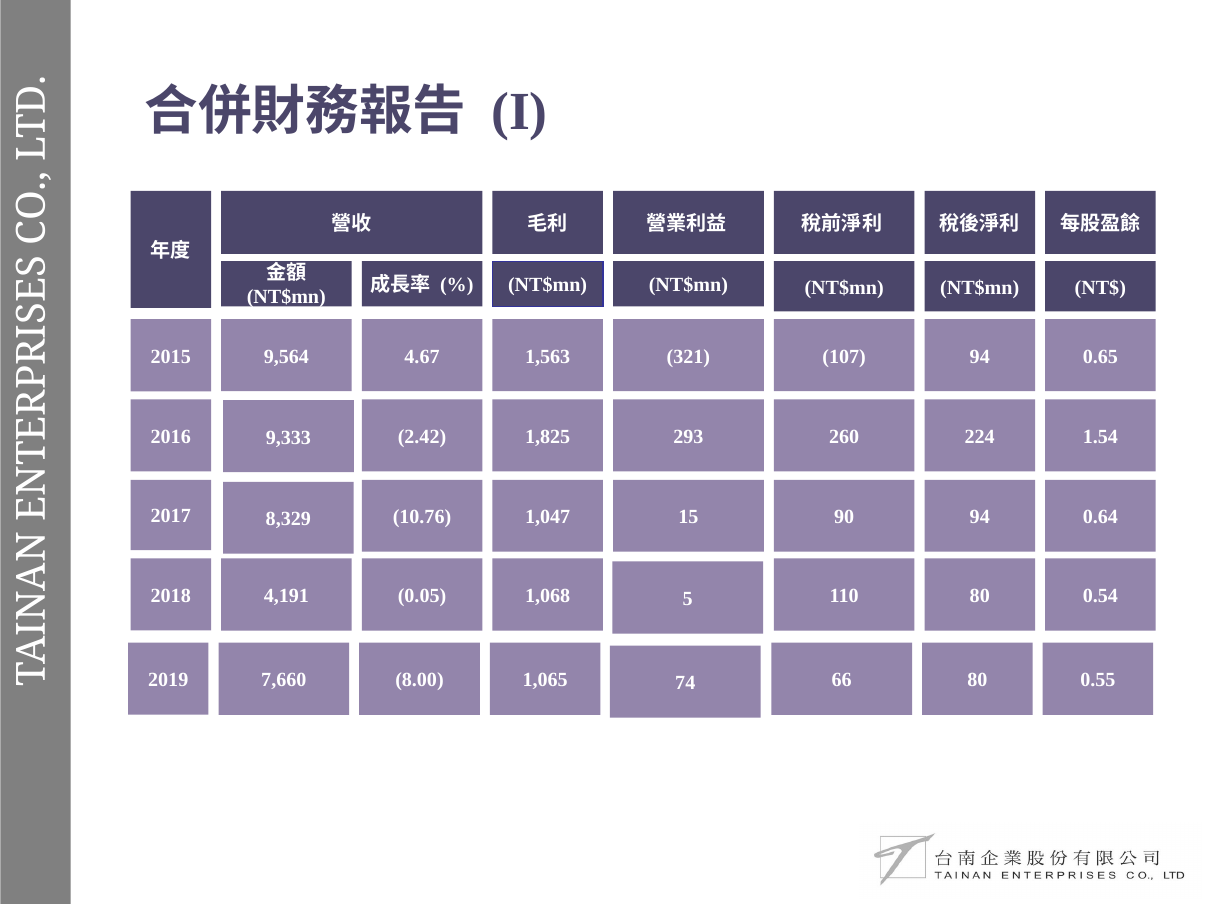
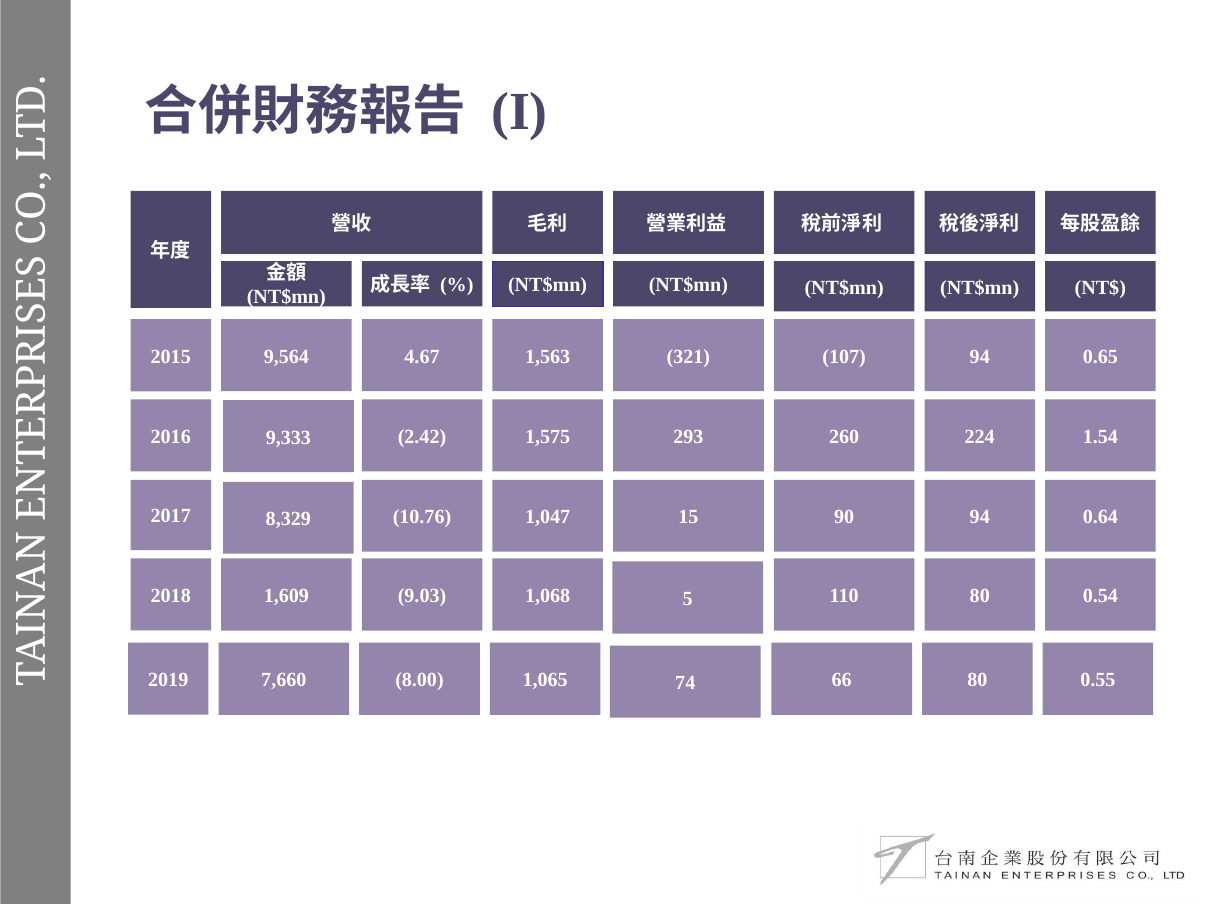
1,825: 1,825 -> 1,575 (548, 437)
4,191: 4,191 -> 1,609 (286, 596)
0.05: 0.05 -> 9.03 (422, 596)
